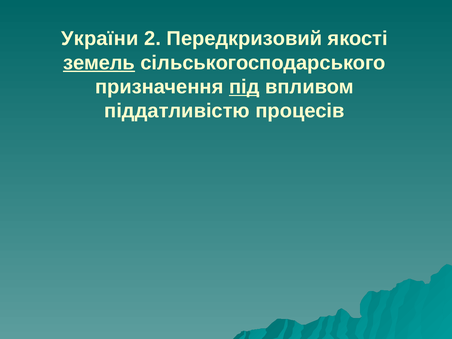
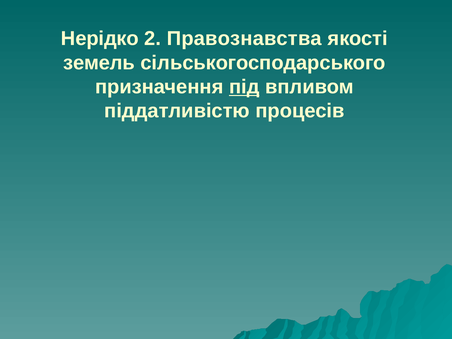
України: України -> Нерідко (100, 39)
Передкризовий: Передкризовий -> Правознавства (244, 39)
земель underline: present -> none (99, 63)
